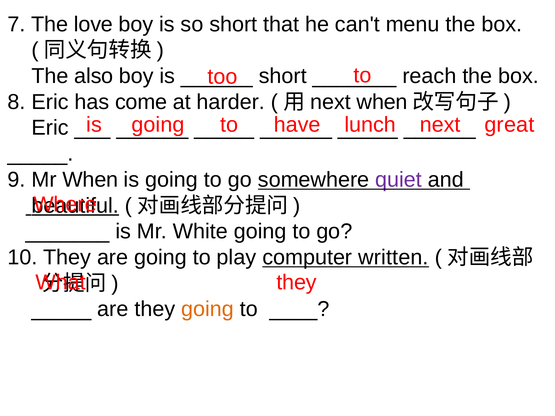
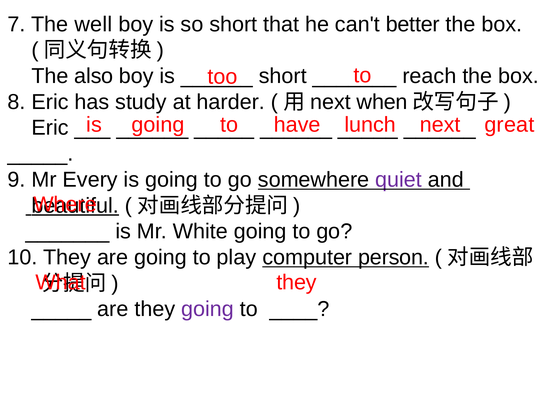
love: love -> well (93, 24)
menu: menu -> better (413, 24)
come: come -> study (141, 102)
Mr When: When -> Every (90, 180)
written: written -> person (394, 258)
going colour: orange -> purple (207, 309)
